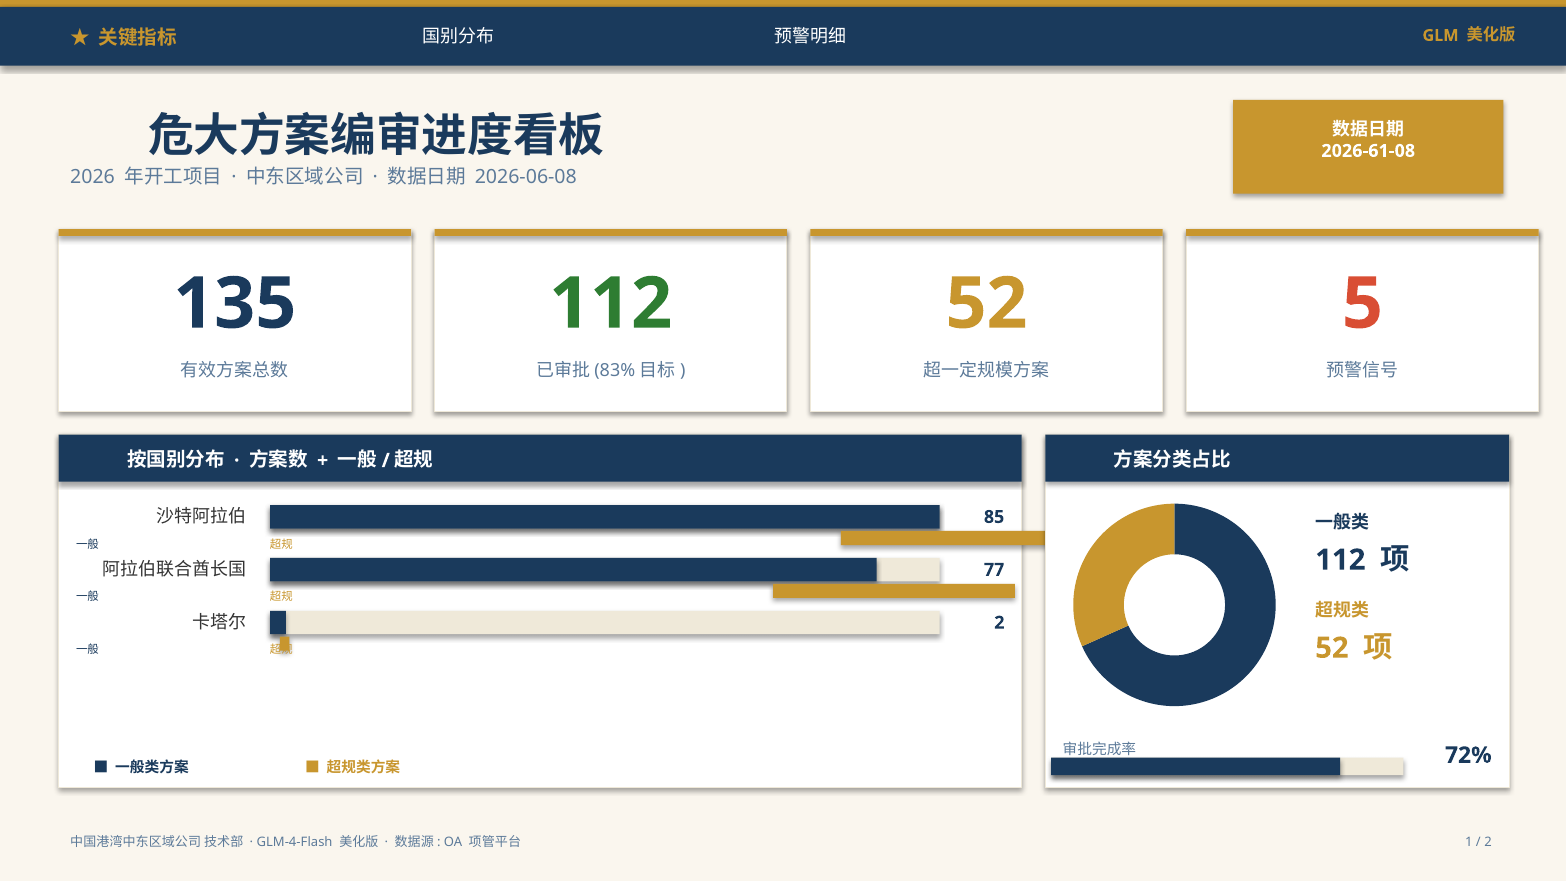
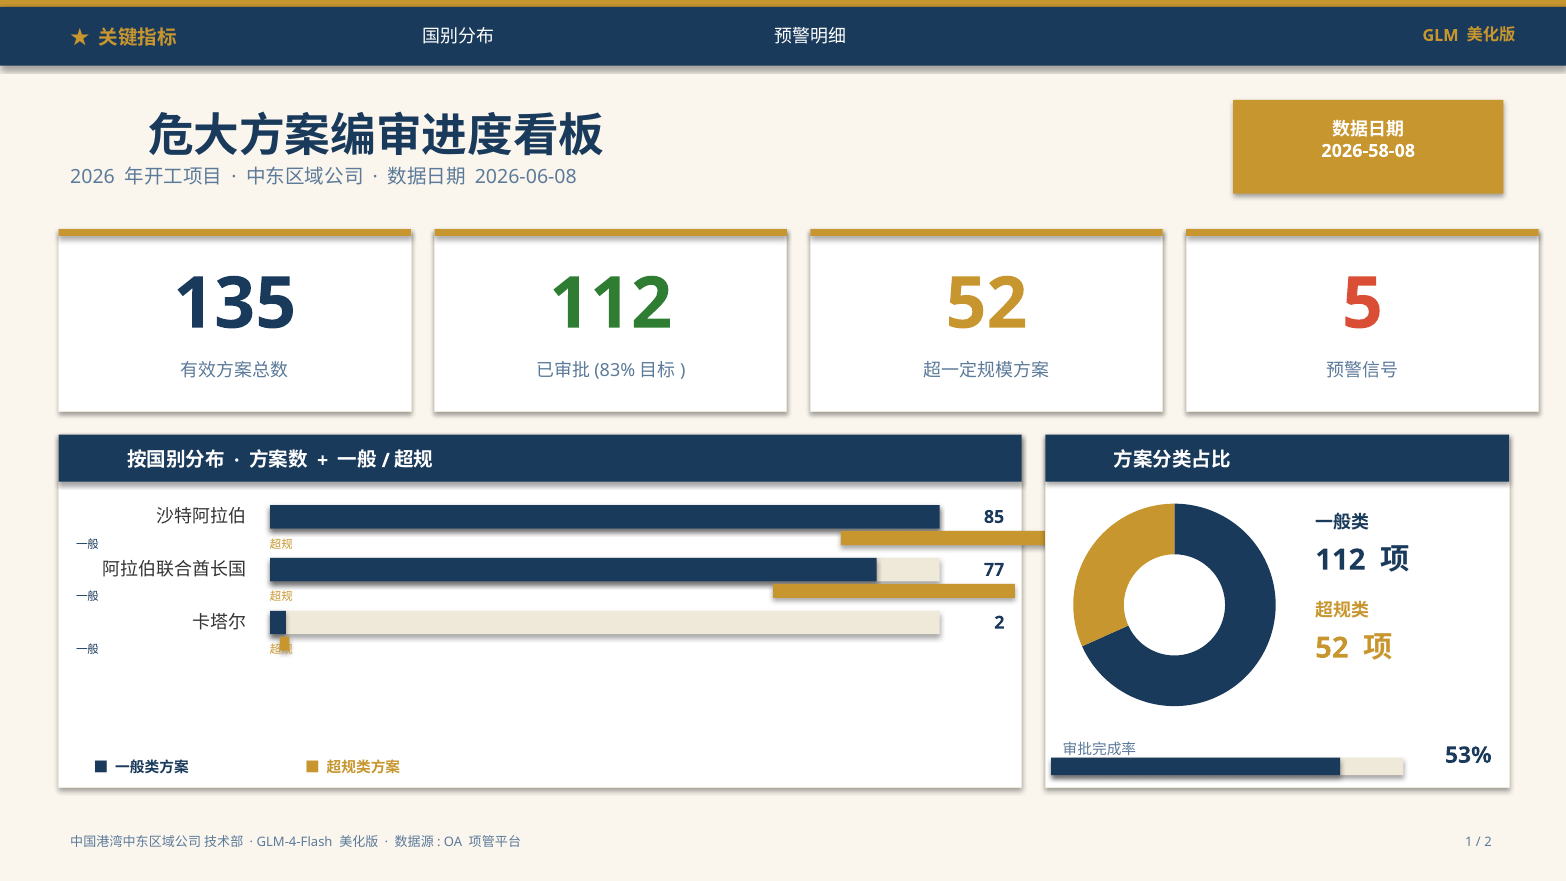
2026-61-08: 2026-61-08 -> 2026-58-08 (1368, 151)
72%: 72% -> 53% (1468, 755)
